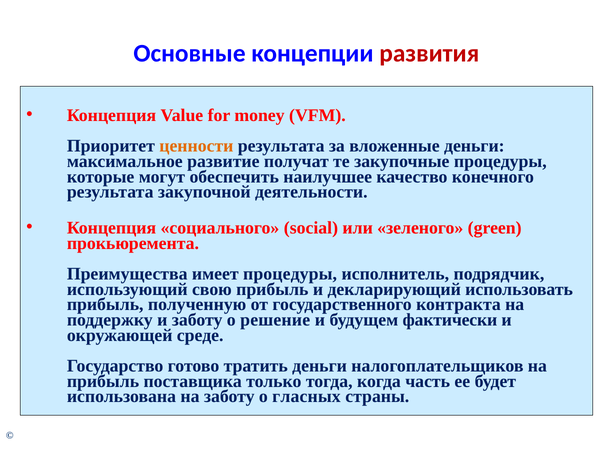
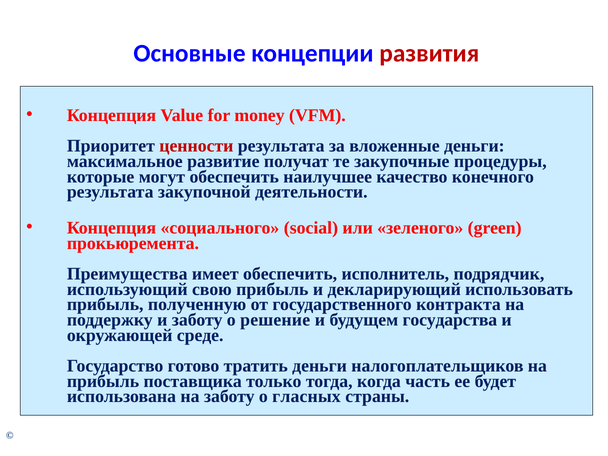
ценности colour: orange -> red (196, 146)
имеет процедуры: процедуры -> обеспечить (290, 274)
фактически: фактически -> государства (450, 320)
